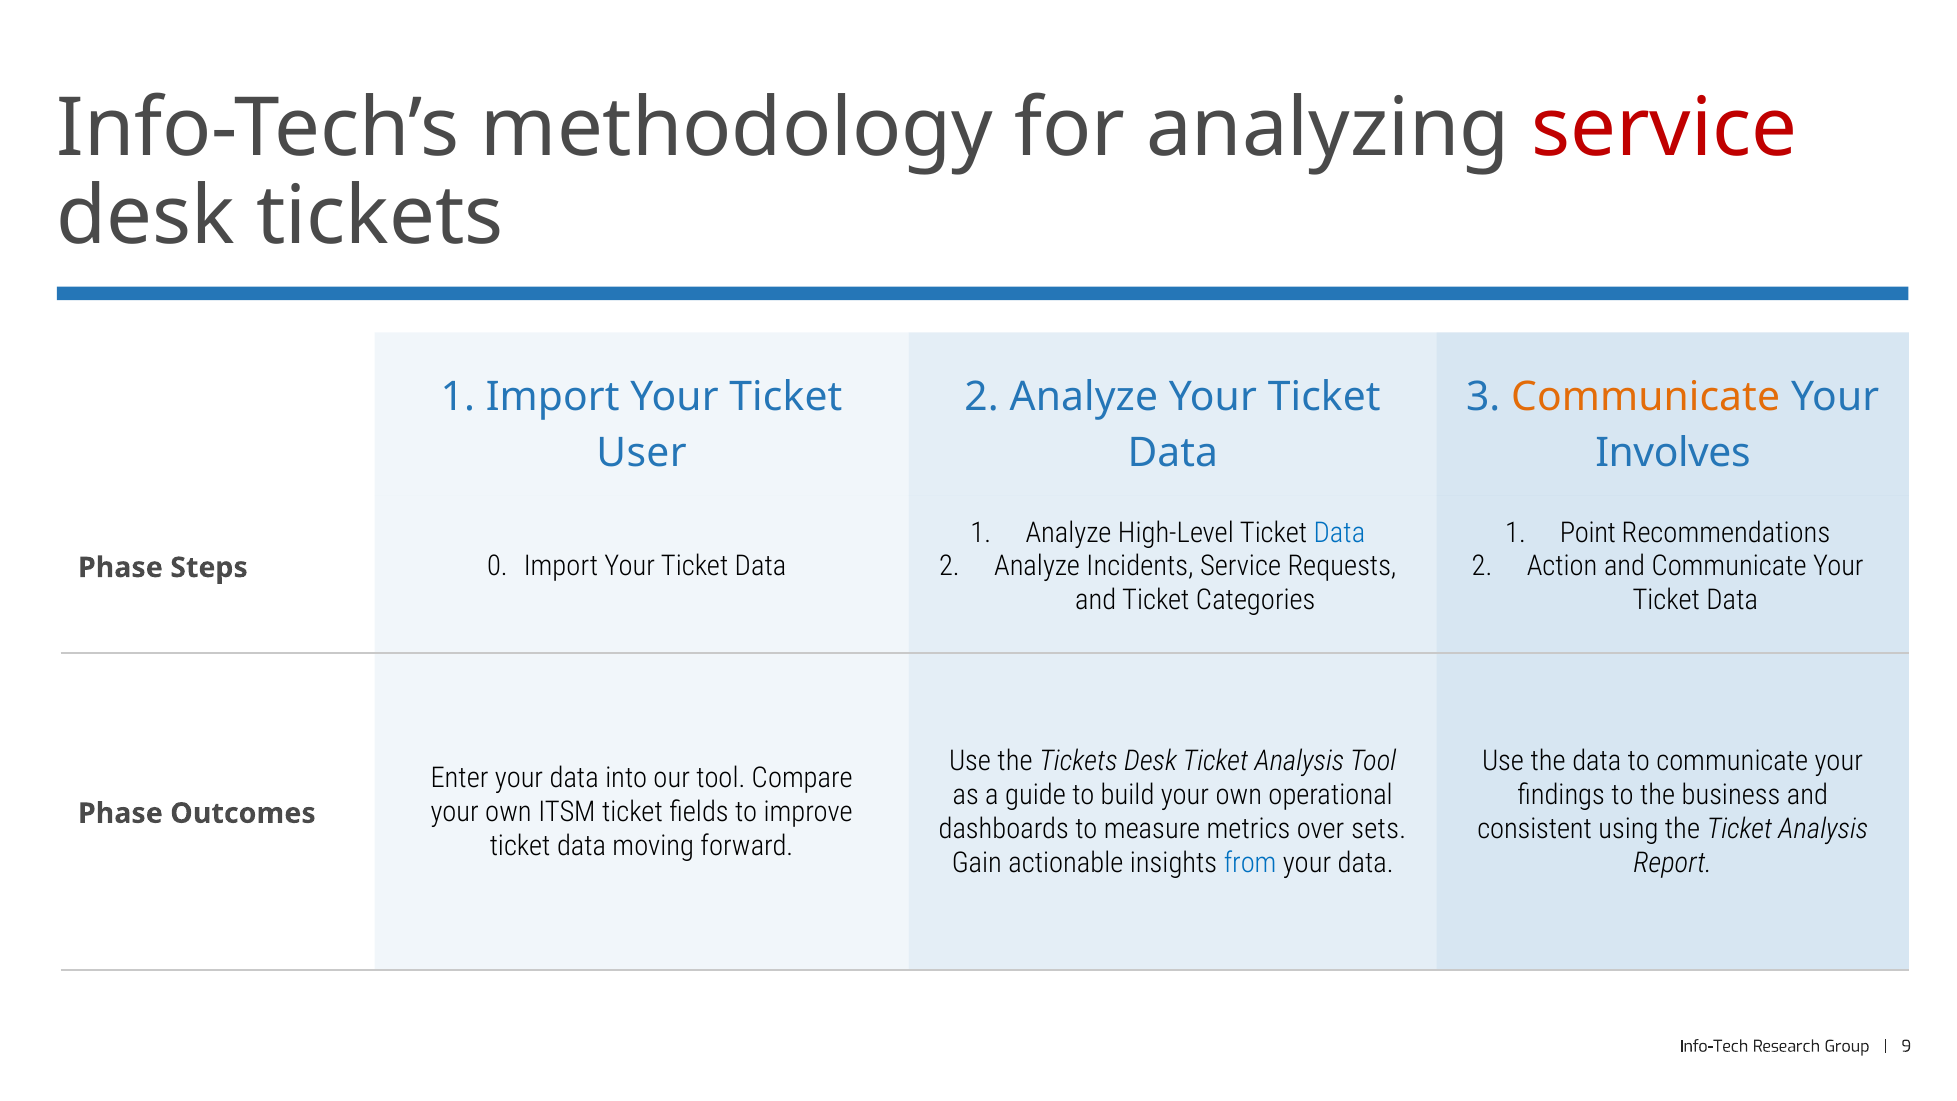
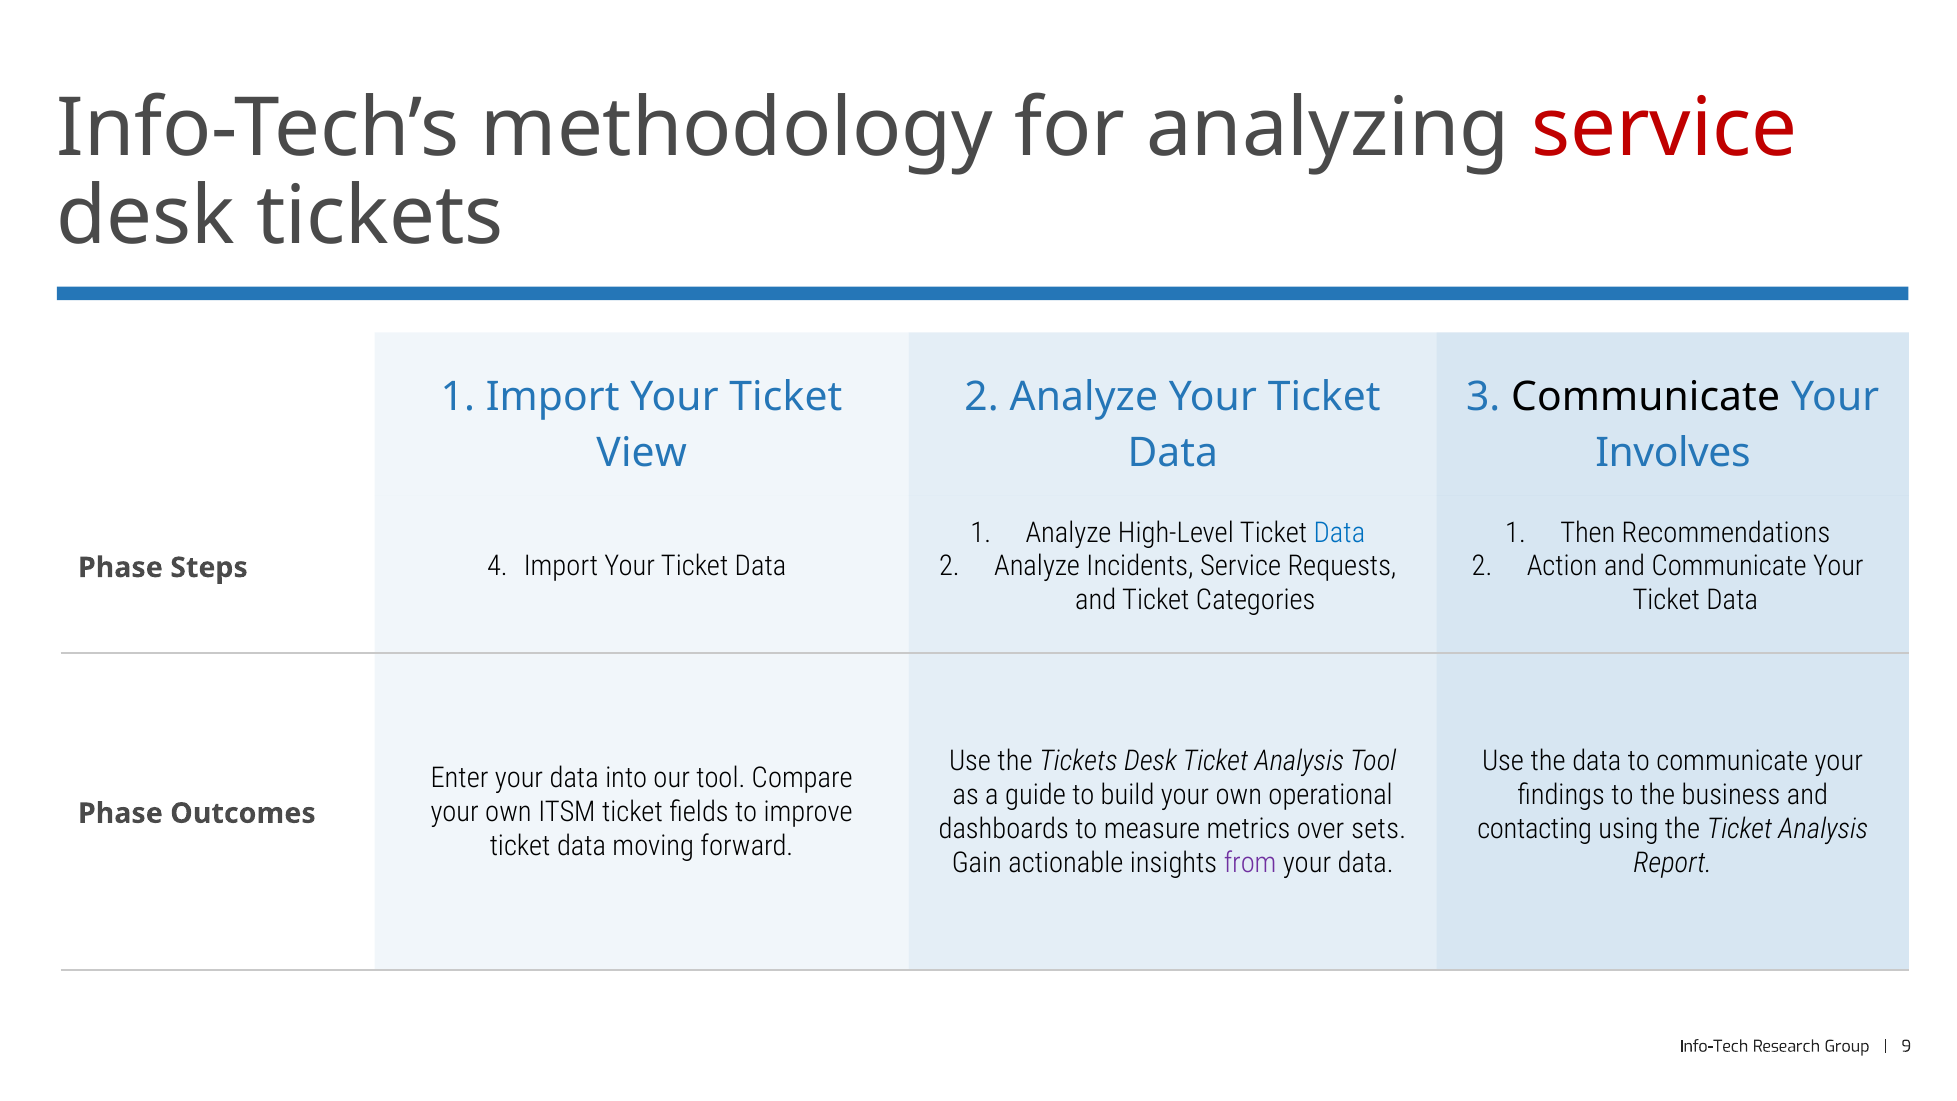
Communicate colour: orange -> black (1646, 397)
User: User -> View (642, 453)
Point: Point -> Then (1588, 532)
0: 0 -> 4 (497, 566)
consistent: consistent -> contacting (1535, 829)
from colour: blue -> purple (1250, 862)
